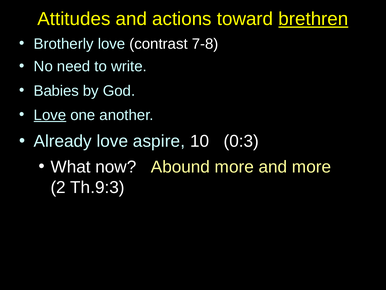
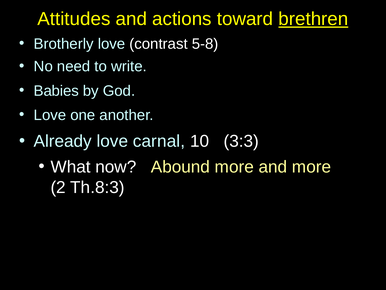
7-8: 7-8 -> 5-8 (205, 44)
Love underline: present -> none (50, 115)
aspire: aspire -> carnal (159, 141)
0:3: 0:3 -> 3:3 (241, 141)
Th.9:3: Th.9:3 -> Th.8:3 (97, 187)
